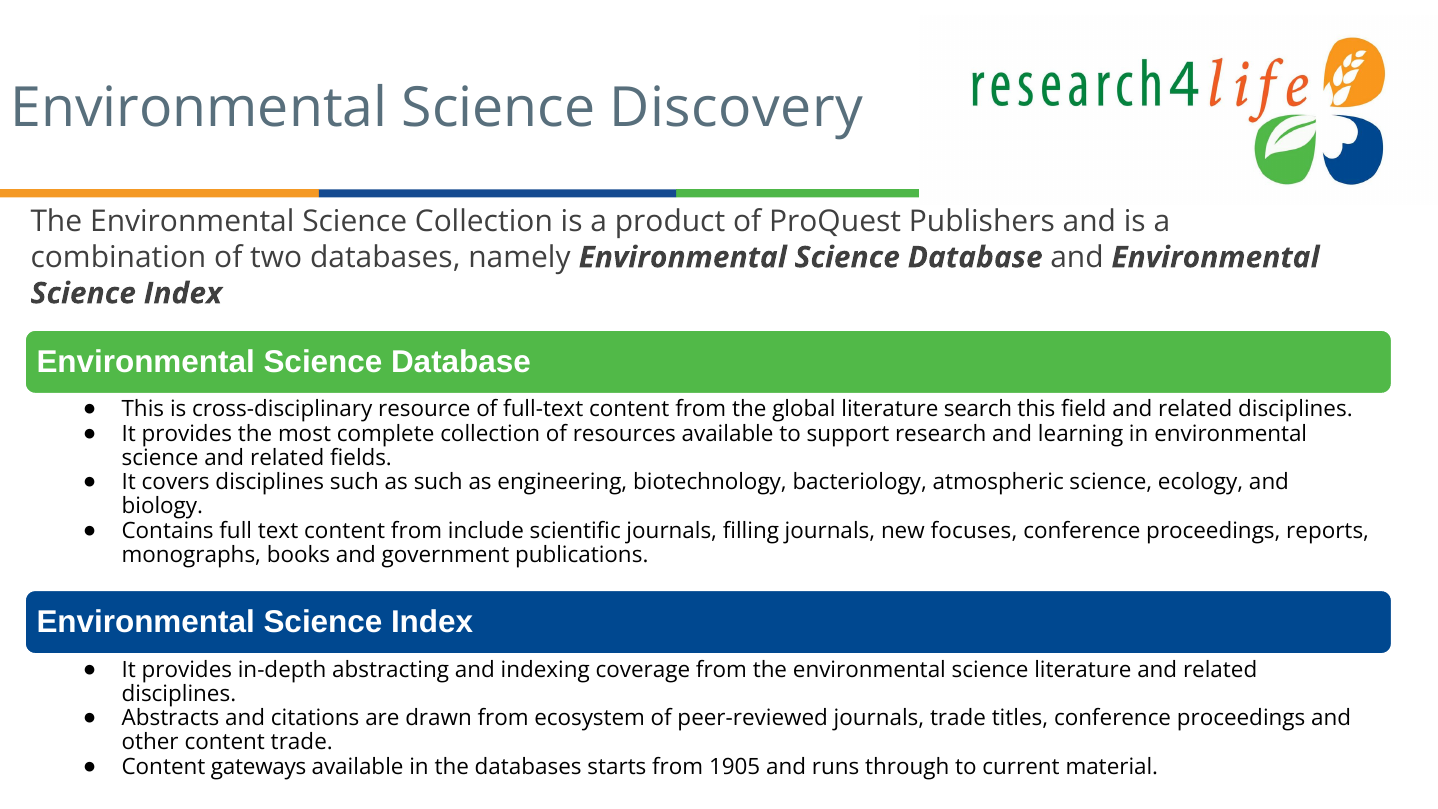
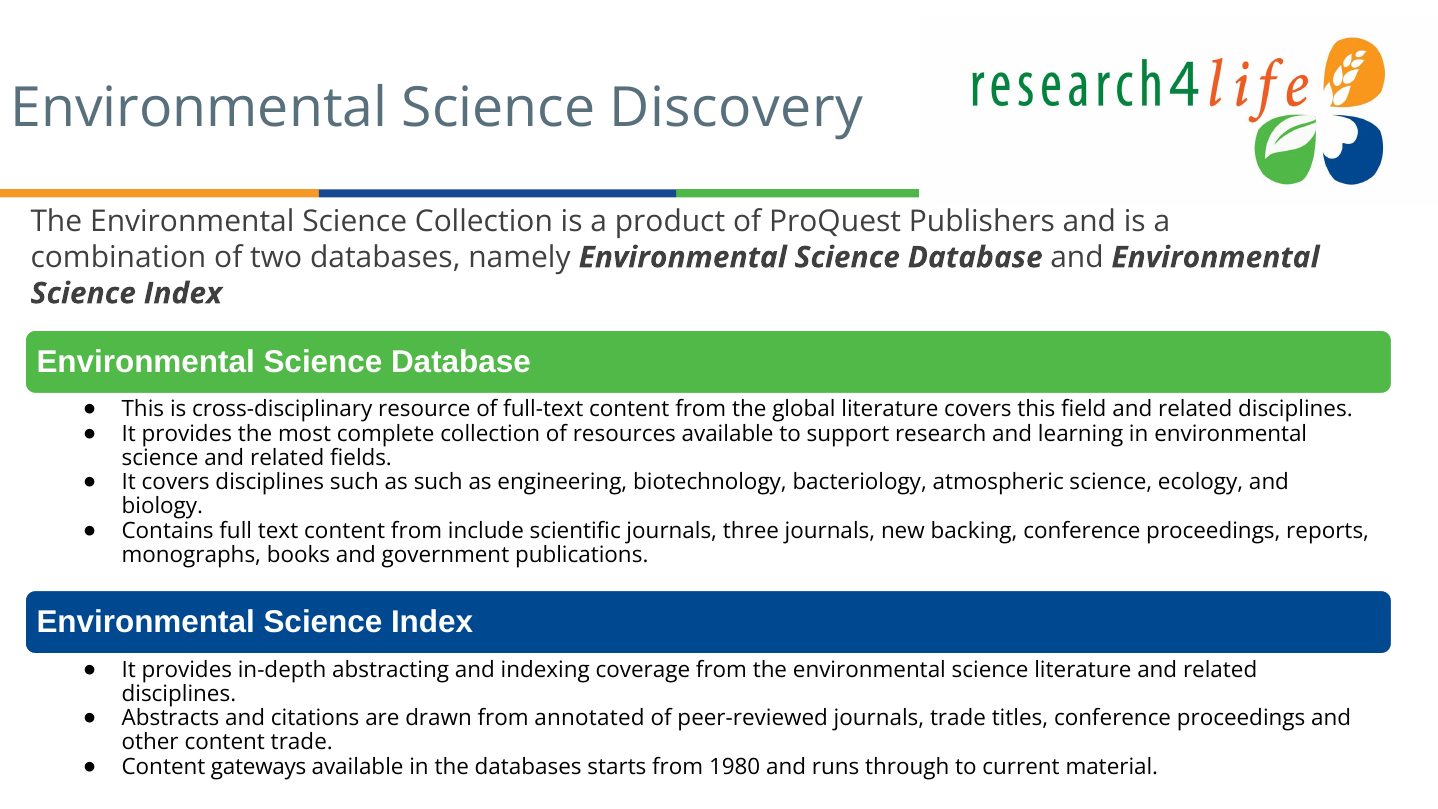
literature search: search -> covers (978, 409)
filling: filling -> three (751, 531)
focuses: focuses -> backing (974, 531)
ecosystem: ecosystem -> annotated (590, 718)
1905: 1905 -> 1980 (735, 767)
